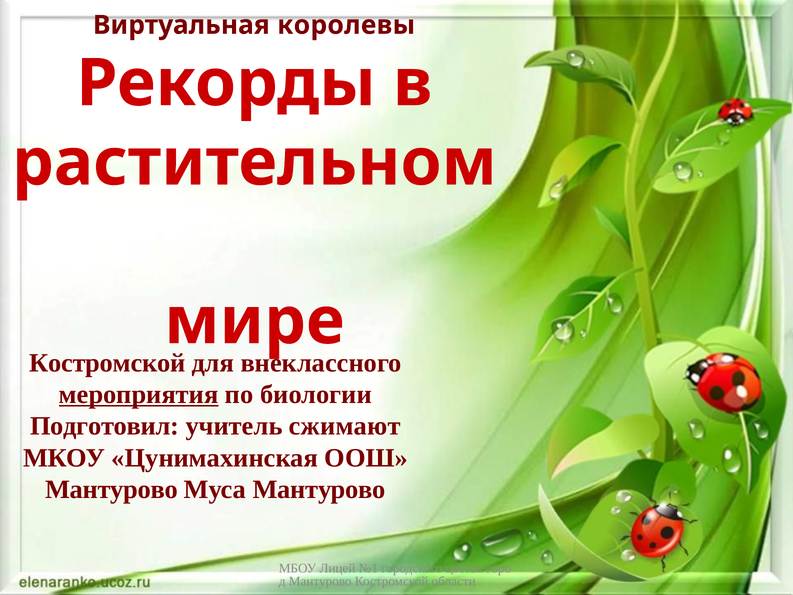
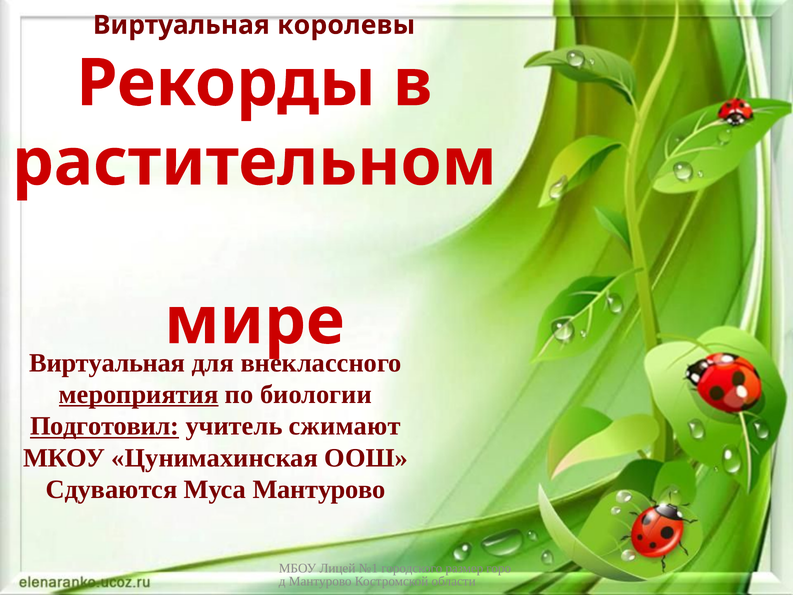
Костромской: Костромской -> Виртуальная (107, 363)
Подготовил underline: none -> present (105, 426)
Мантурово: Мантурово -> Сдуваются (111, 490)
цветок: цветок -> размер (464, 568)
